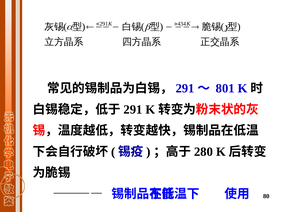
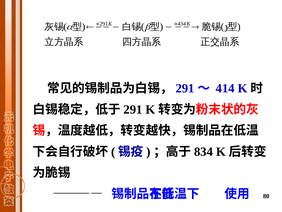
801: 801 -> 414 (225, 88)
280: 280 -> 834 (204, 151)
